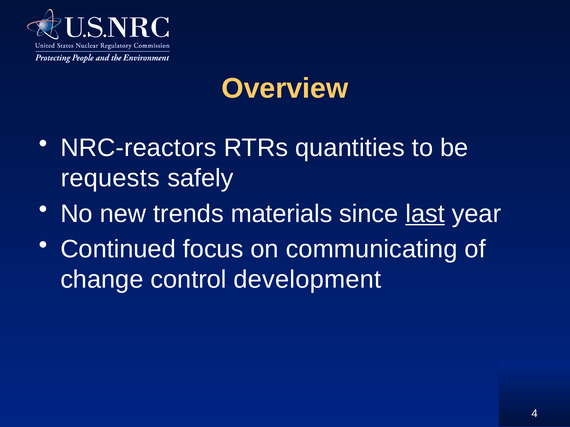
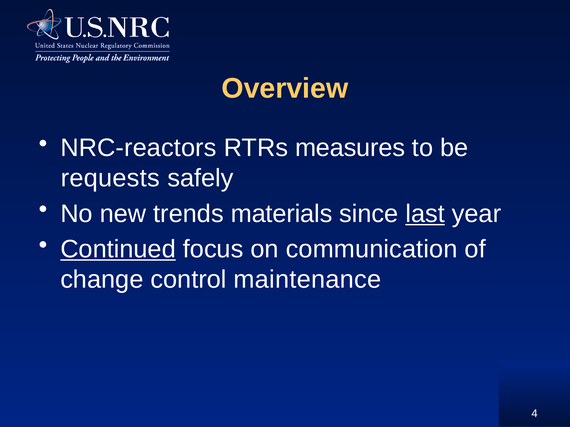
quantities: quantities -> measures (350, 148)
Continued underline: none -> present (118, 249)
communicating: communicating -> communication (372, 249)
development: development -> maintenance (307, 280)
